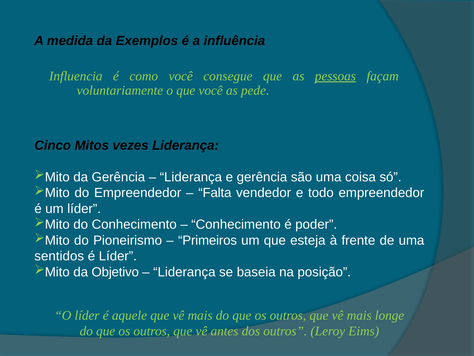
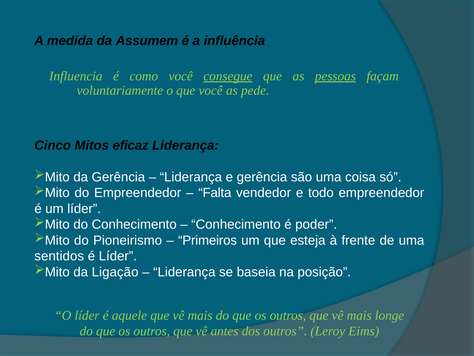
Exemplos: Exemplos -> Assumem (147, 41)
consegue underline: none -> present (228, 76)
vezes: vezes -> eficaz (131, 145)
Objetivo: Objetivo -> Ligação (115, 272)
